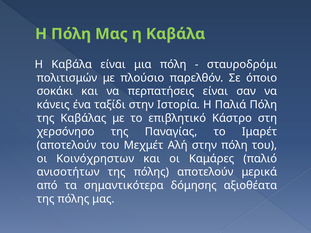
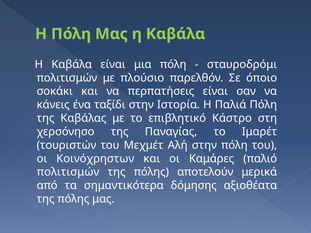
αποτελούν: αποτελούν -> τουριστών (66, 145)
ανισοτήτων: ανισοτήτων -> πολιτισμών (68, 172)
